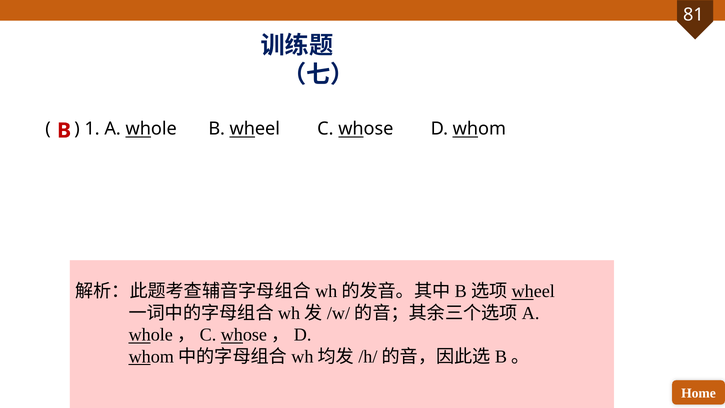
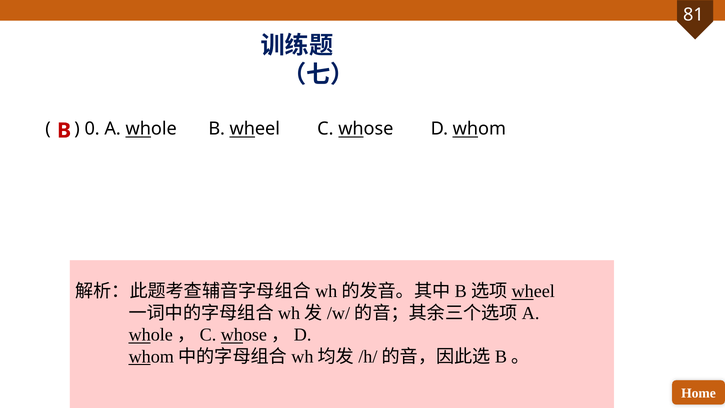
1: 1 -> 0 (92, 129)
